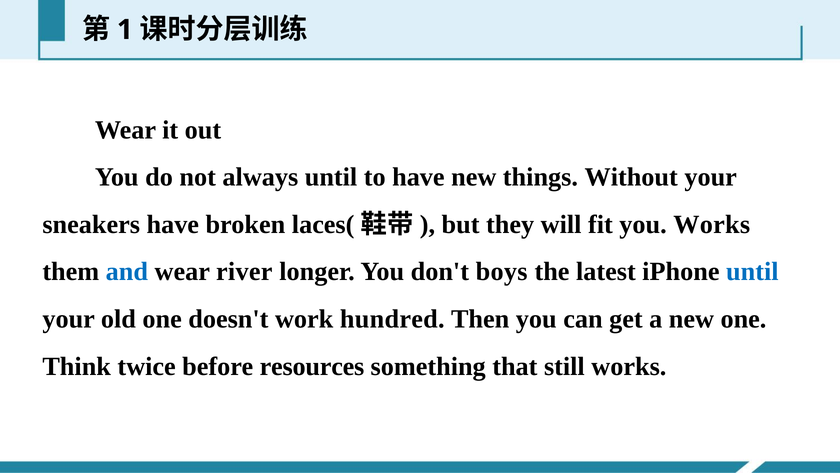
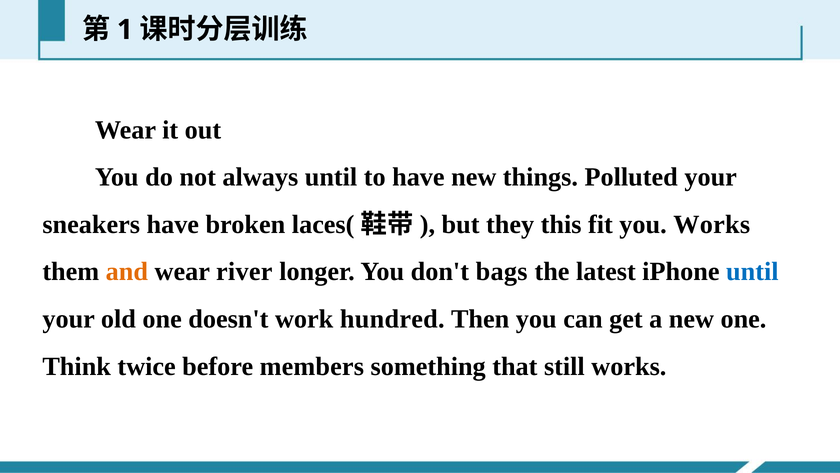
Without: Without -> Polluted (631, 177)
will: will -> this (561, 224)
and colour: blue -> orange (127, 272)
boys: boys -> bags (502, 272)
resources: resources -> members (312, 366)
